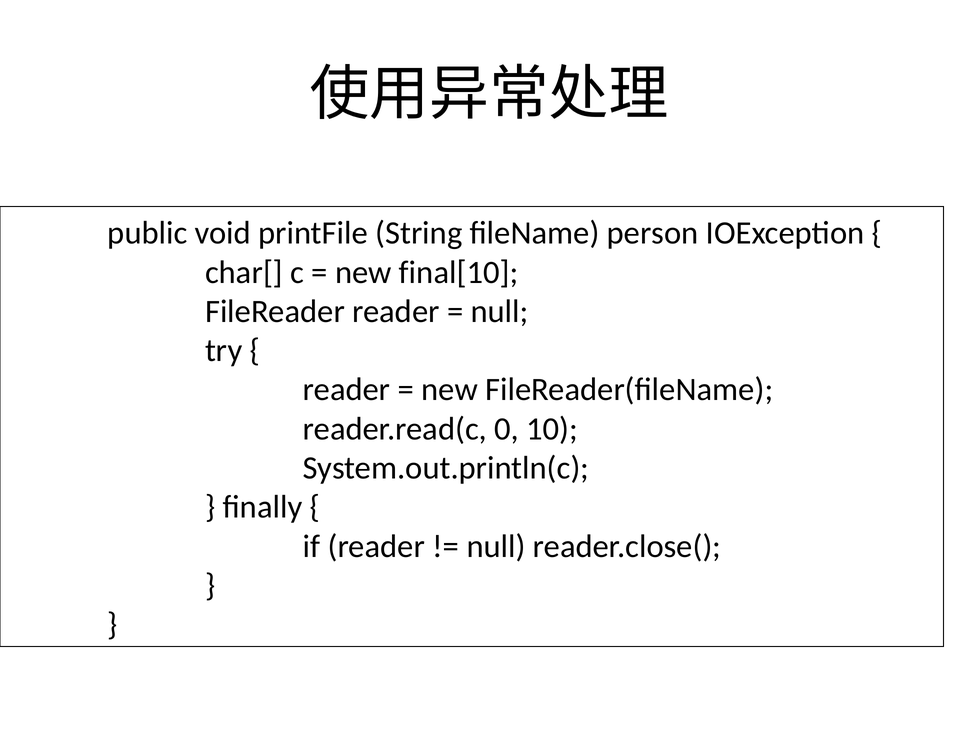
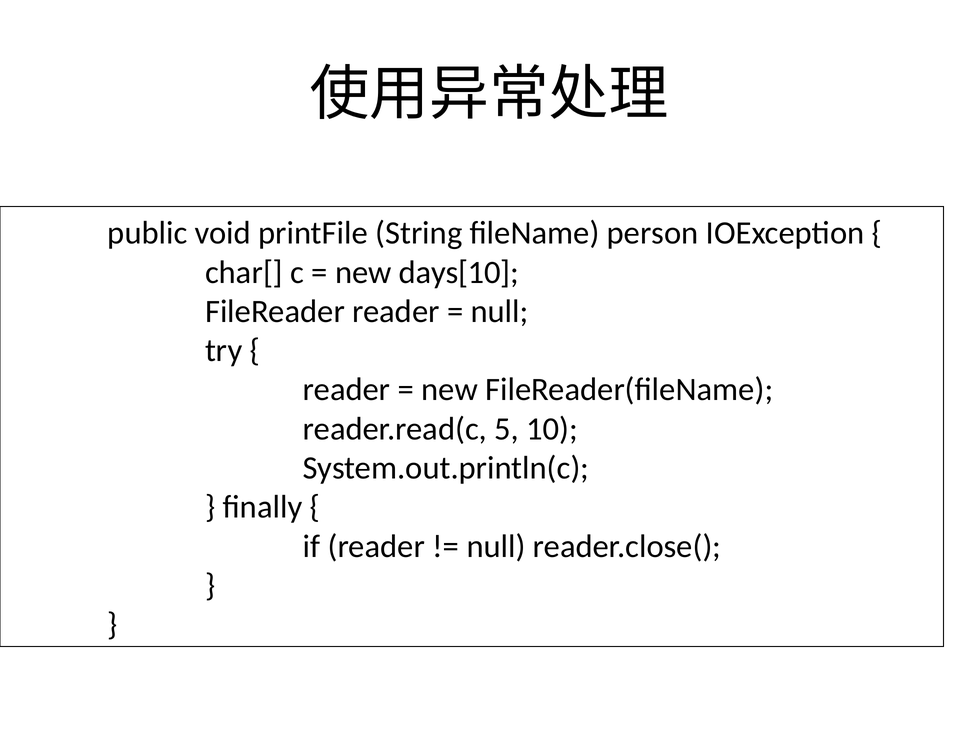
final[10: final[10 -> days[10 (459, 272)
0: 0 -> 5 (507, 429)
